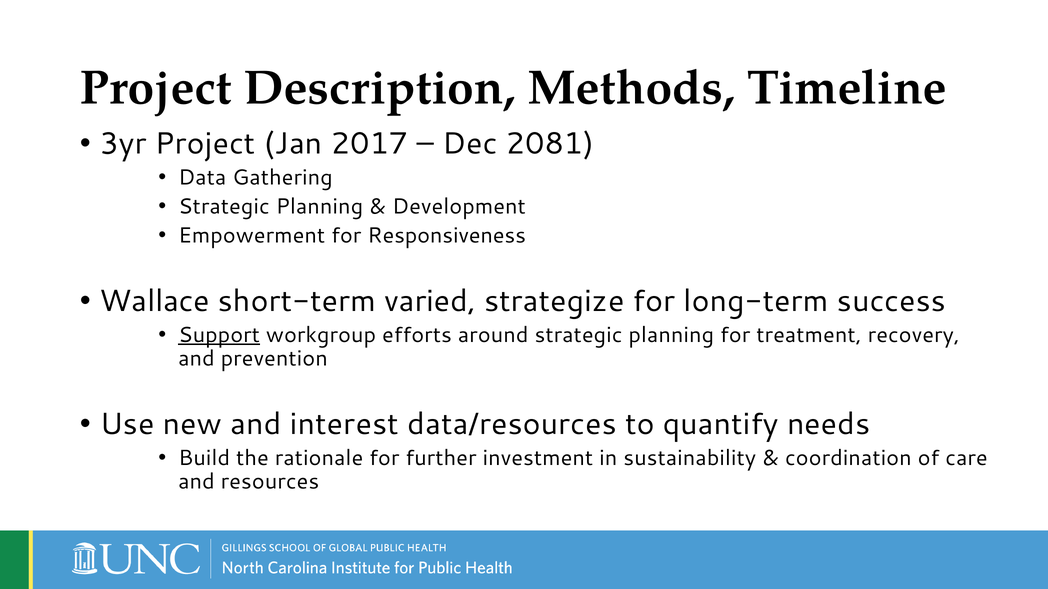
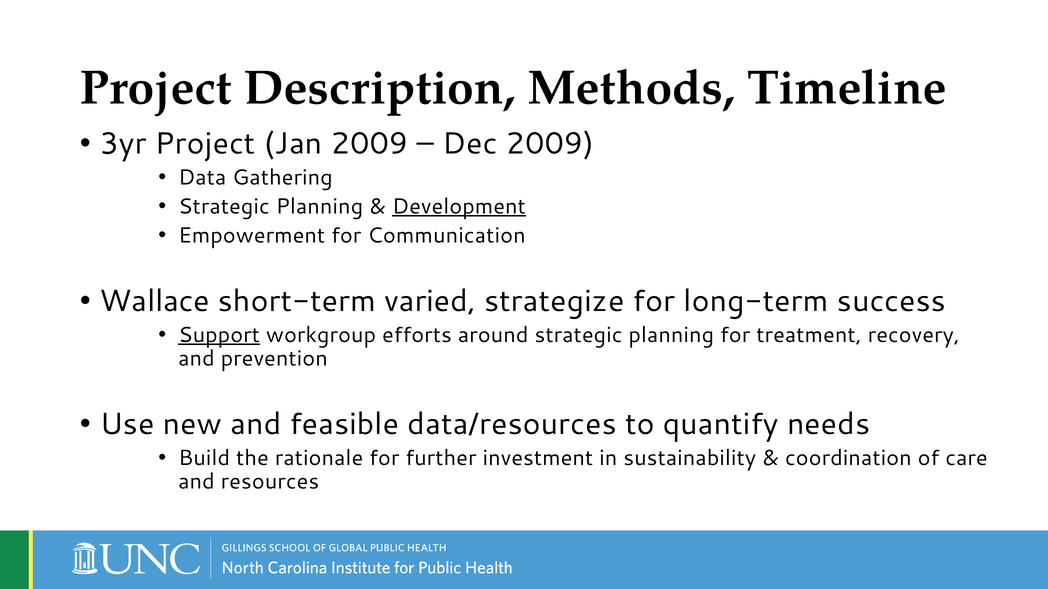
Jan 2017: 2017 -> 2009 (370, 144)
Dec 2081: 2081 -> 2009 (550, 144)
Development underline: none -> present (459, 207)
Responsiveness: Responsiveness -> Communication (447, 236)
interest: interest -> feasible (344, 425)
